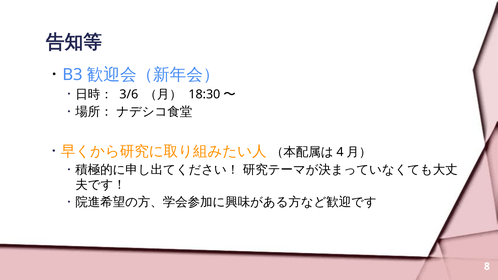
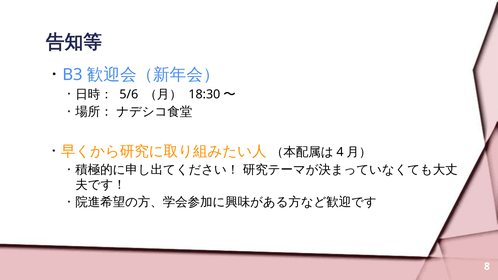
3/6: 3/6 -> 5/6 (129, 94)
